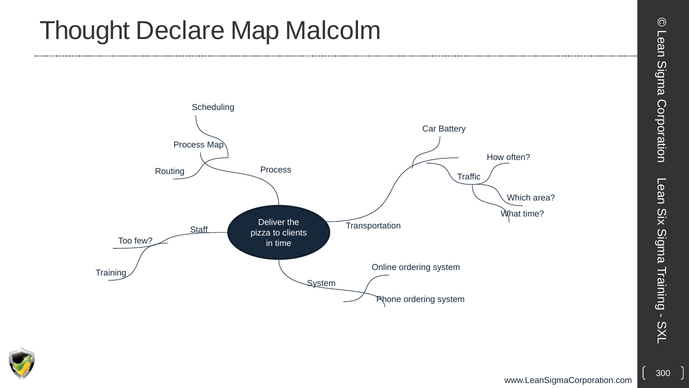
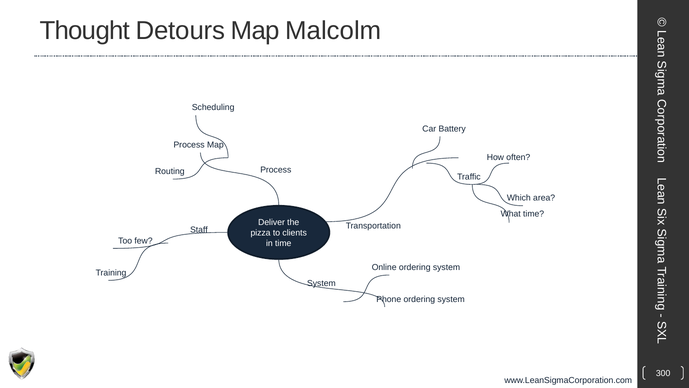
Declare: Declare -> Detours (180, 31)
